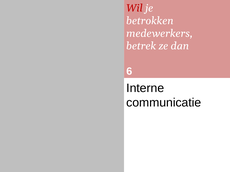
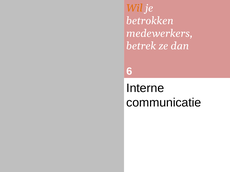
Wil colour: red -> orange (135, 8)
